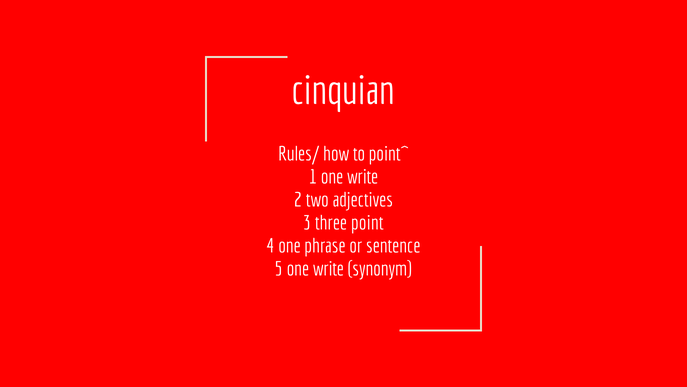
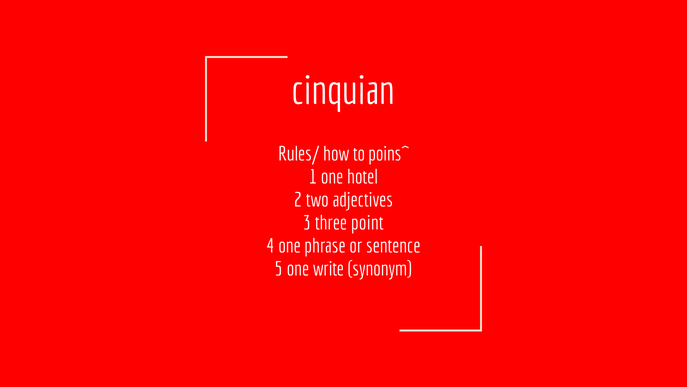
point^: point^ -> poins^ (389, 154)
1 one write: write -> hotel (362, 177)
